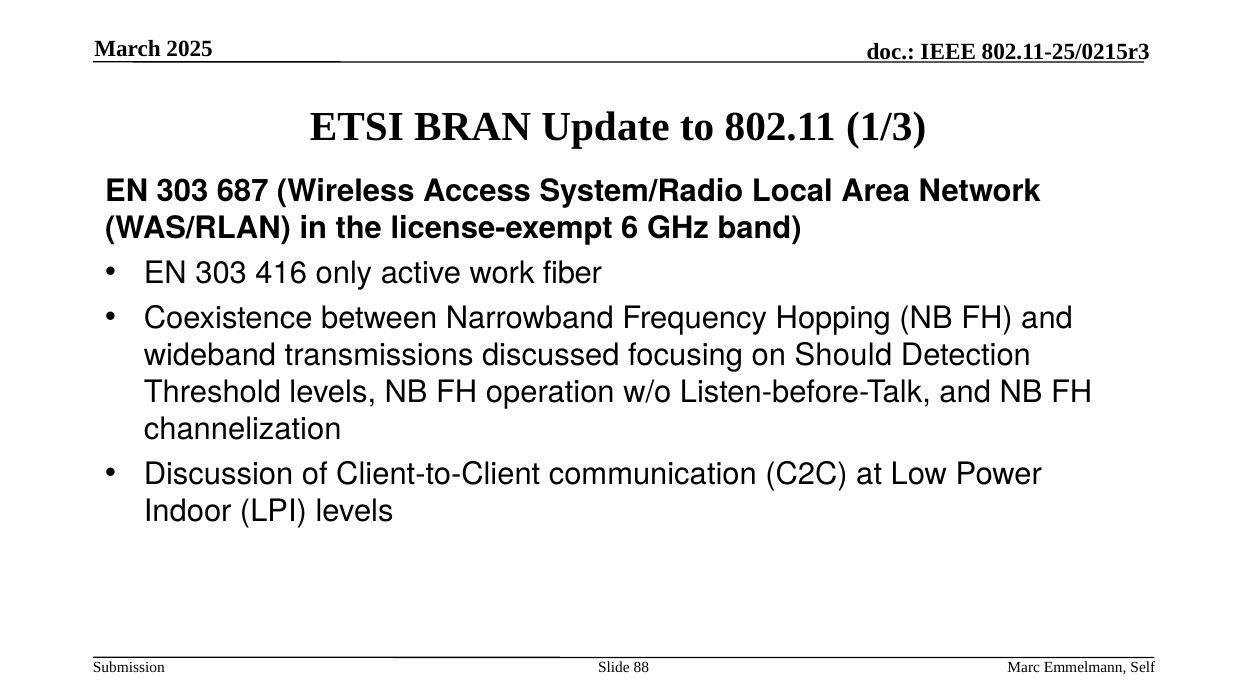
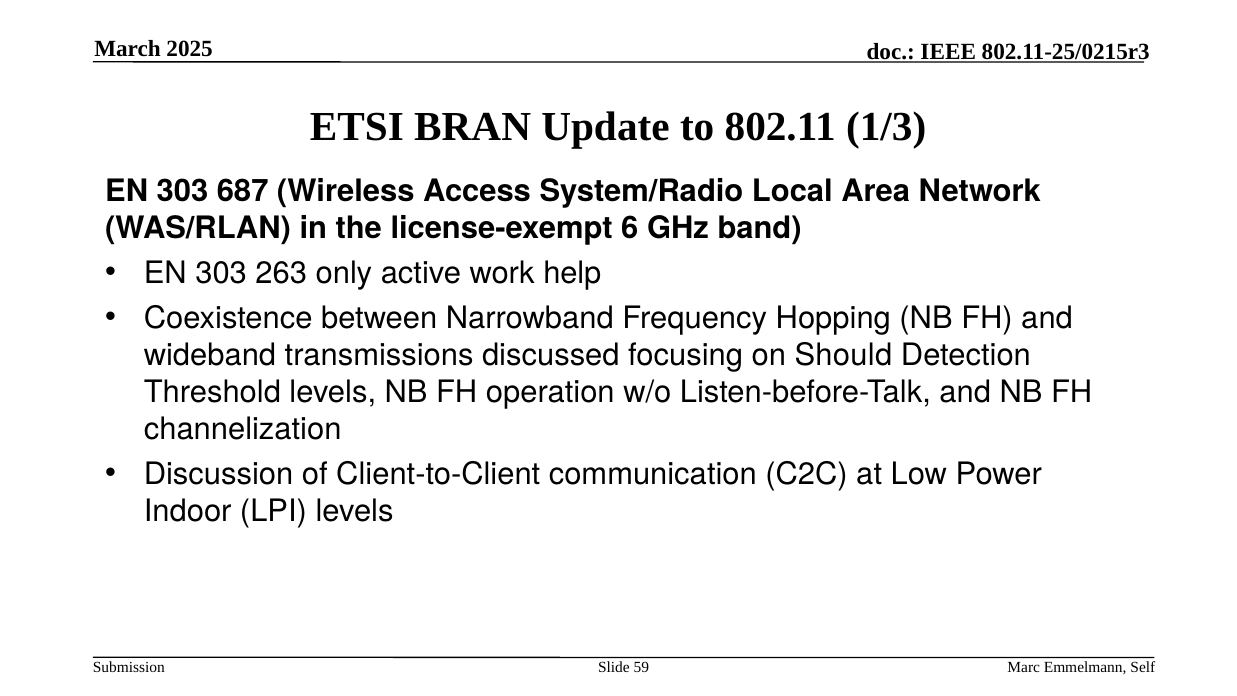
416: 416 -> 263 (281, 273)
fiber: fiber -> help (572, 273)
88: 88 -> 59 (641, 667)
